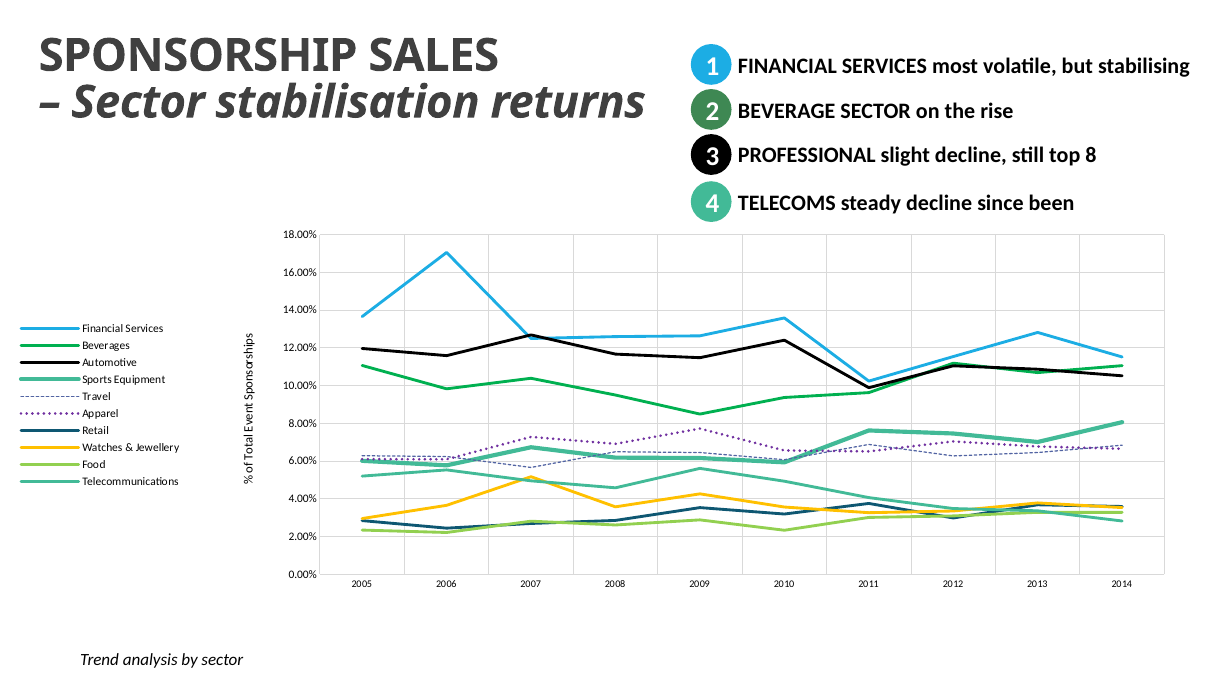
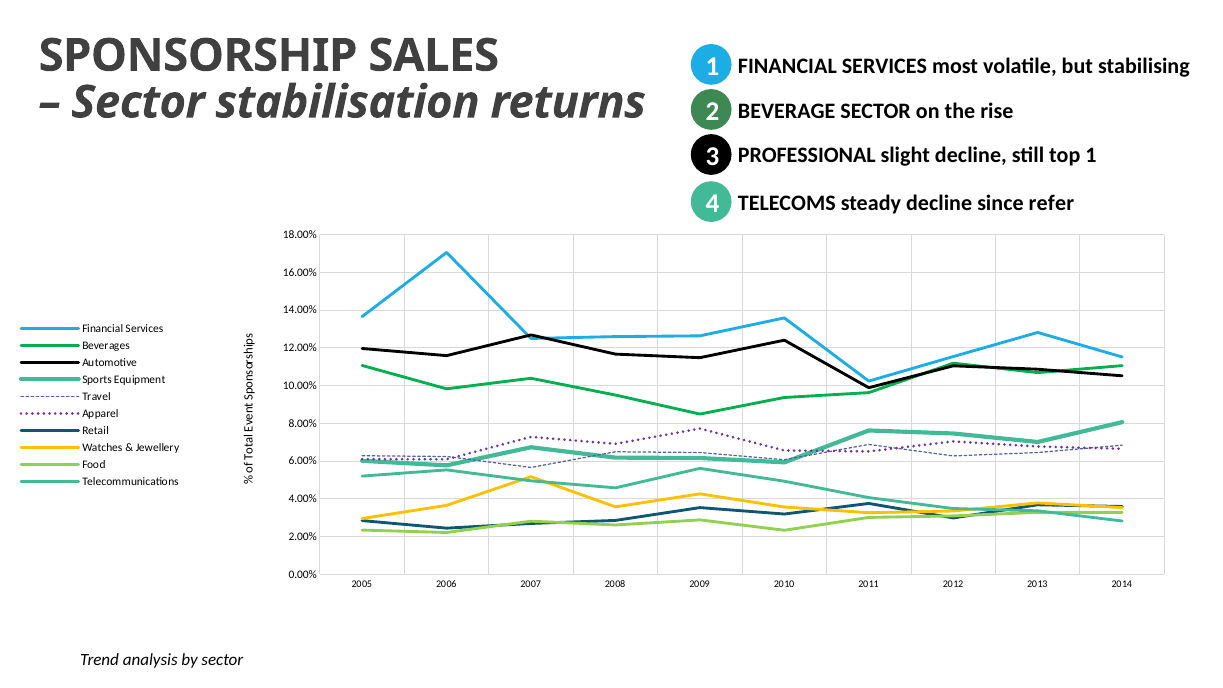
top 8: 8 -> 1 (1091, 155)
been: been -> refer (1051, 203)
